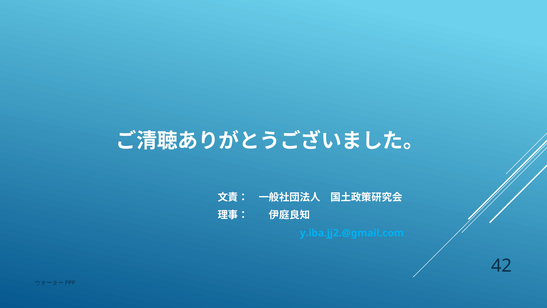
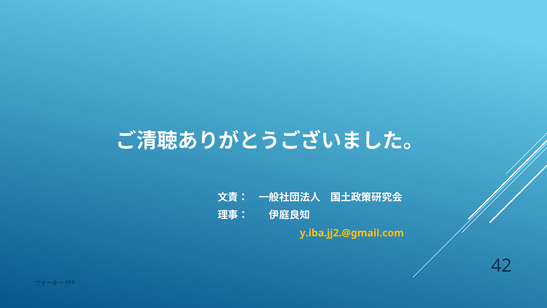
y.iba.jj2.@gmail.com colour: light blue -> yellow (352, 233)
